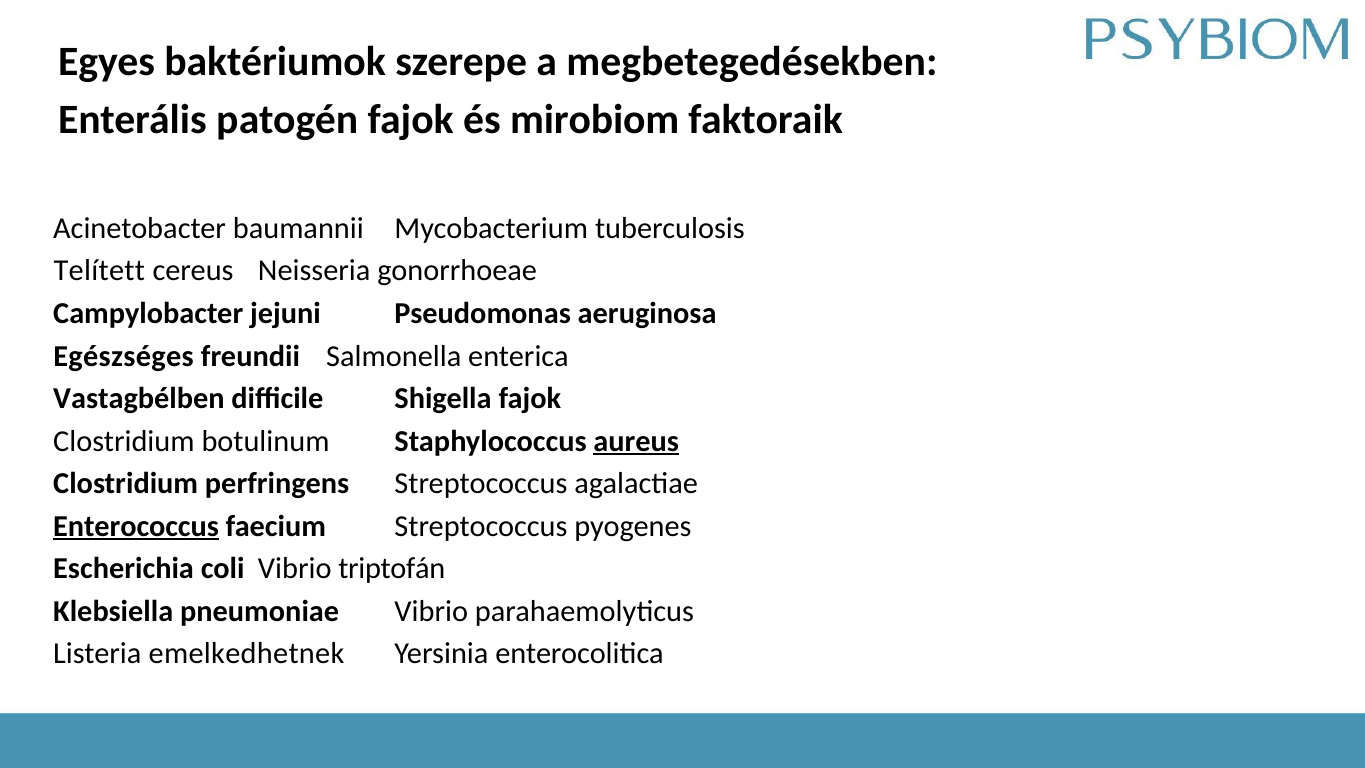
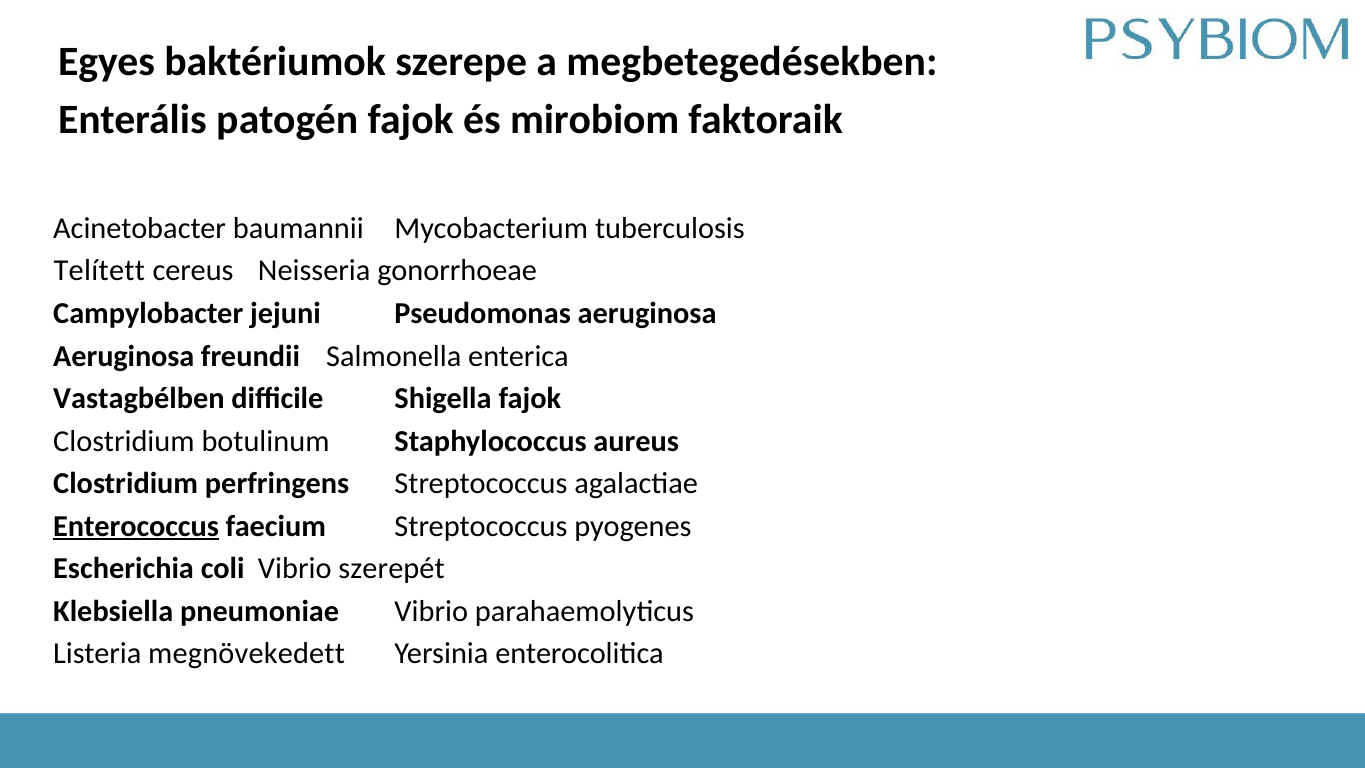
Egészséges: Egészséges -> Aeruginosa (124, 356)
aureus underline: present -> none (636, 441)
triptofán: triptofán -> szerepét (392, 568)
emelkedhetnek: emelkedhetnek -> megnövekedett (247, 653)
